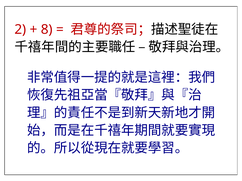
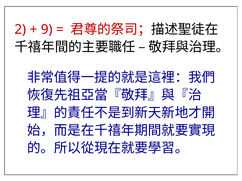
8: 8 -> 9 (47, 29)
